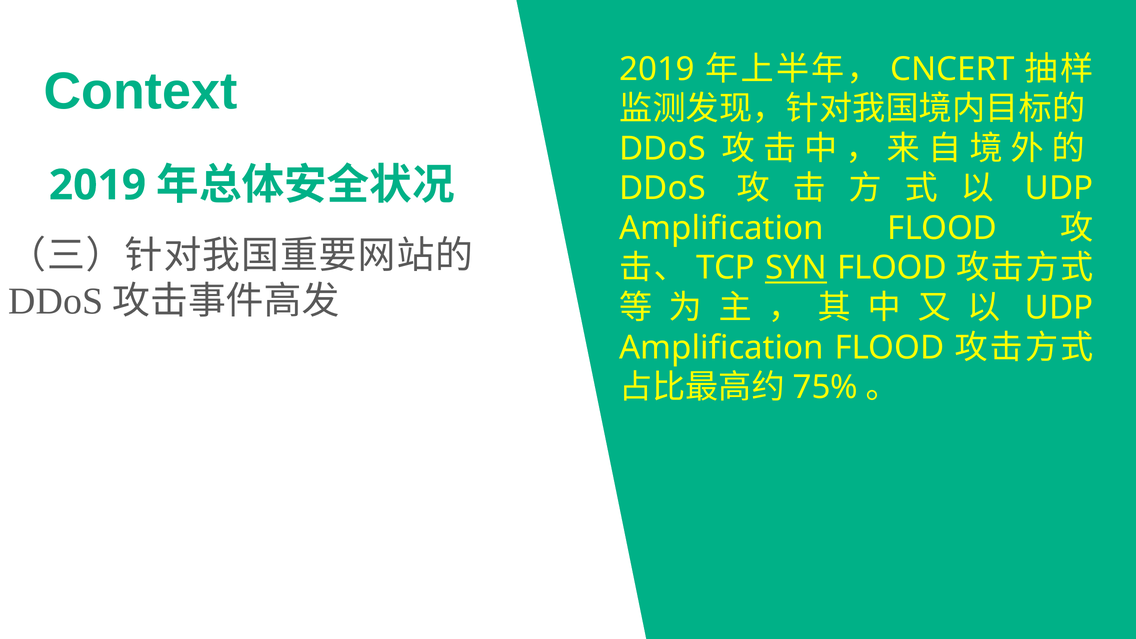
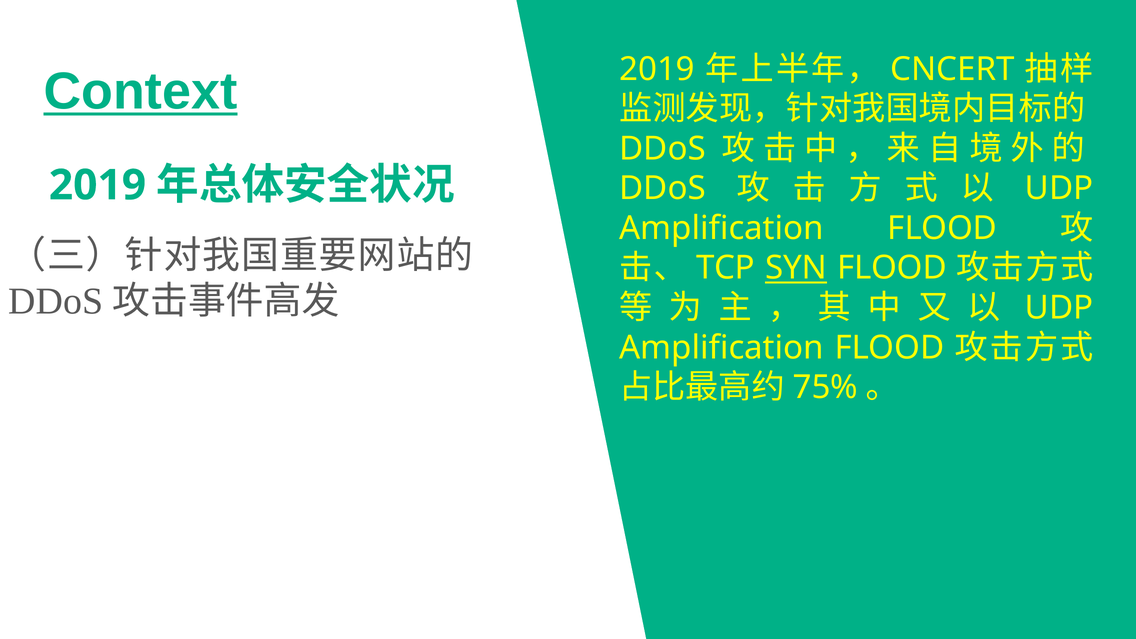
Context underline: none -> present (141, 91)
